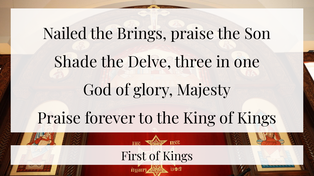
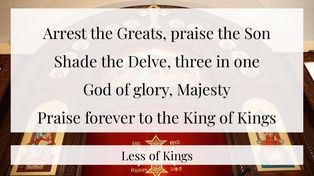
Nailed: Nailed -> Arrest (65, 34)
Brings: Brings -> Greats (142, 34)
First: First -> Less (133, 157)
